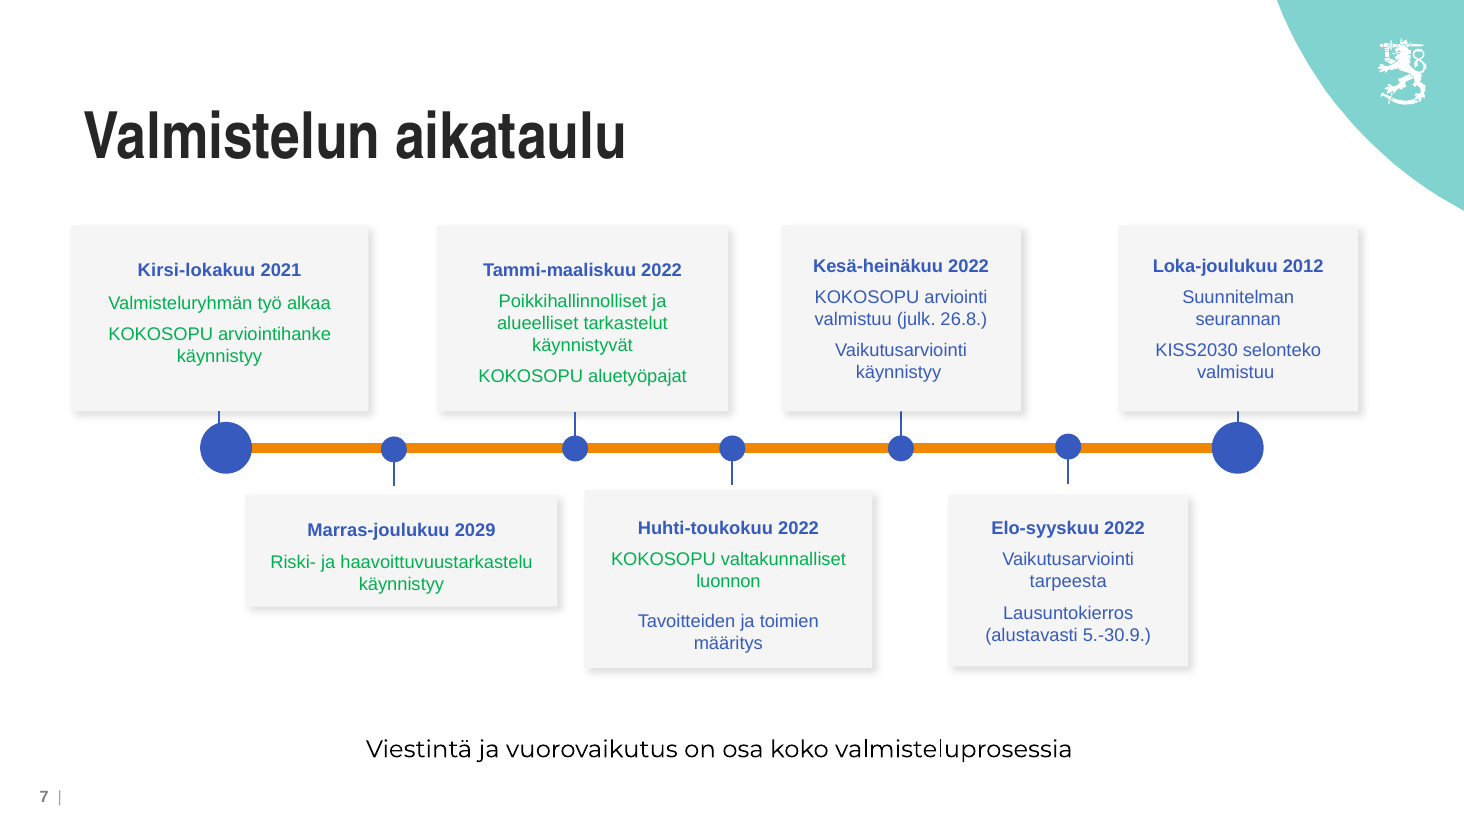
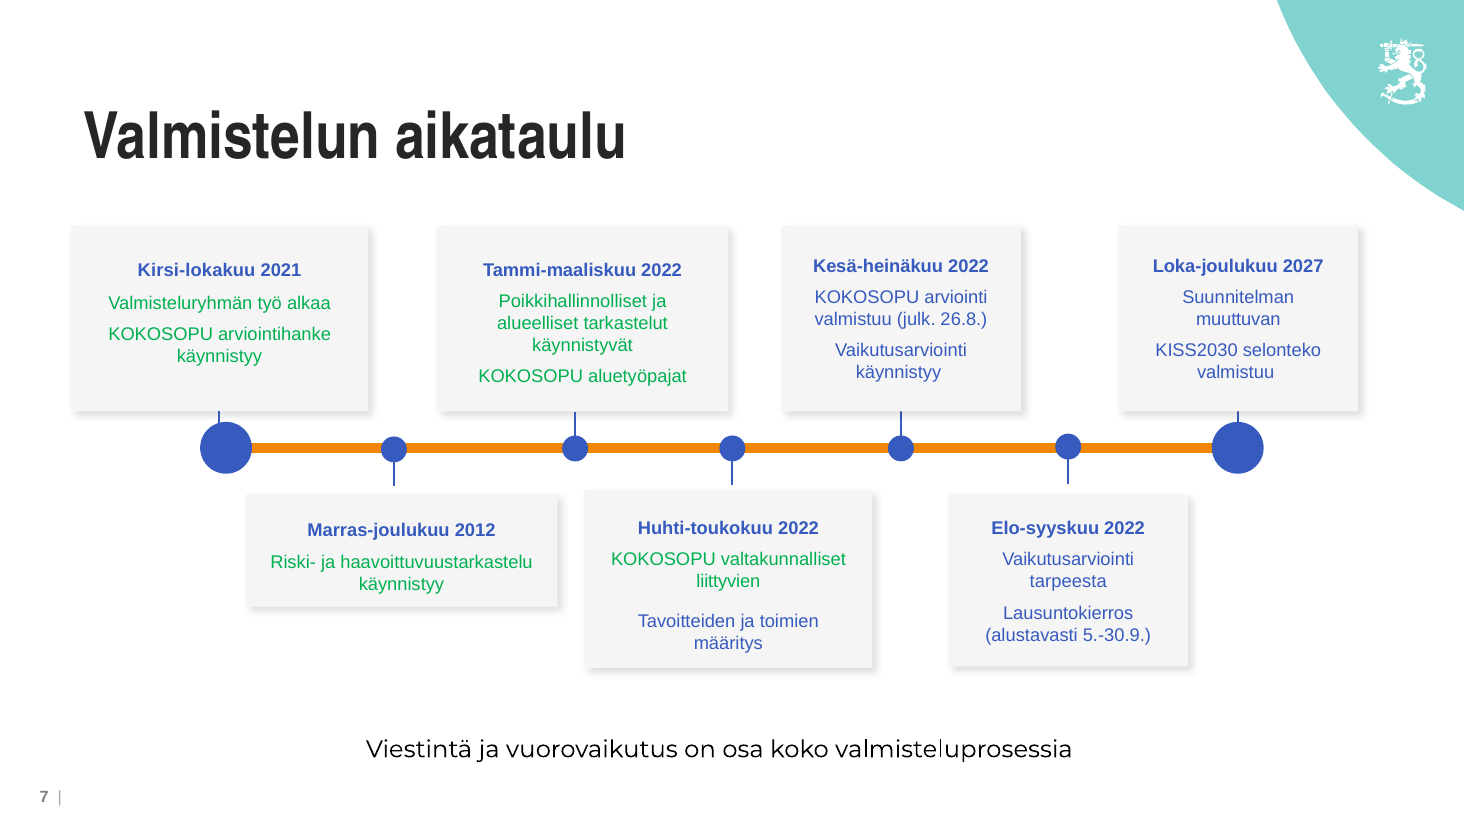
2012: 2012 -> 2027 (1303, 267)
seurannan: seurannan -> muuttuvan (1238, 320)
2029: 2029 -> 2012 (475, 531)
luonnon: luonnon -> liittyvien (728, 582)
